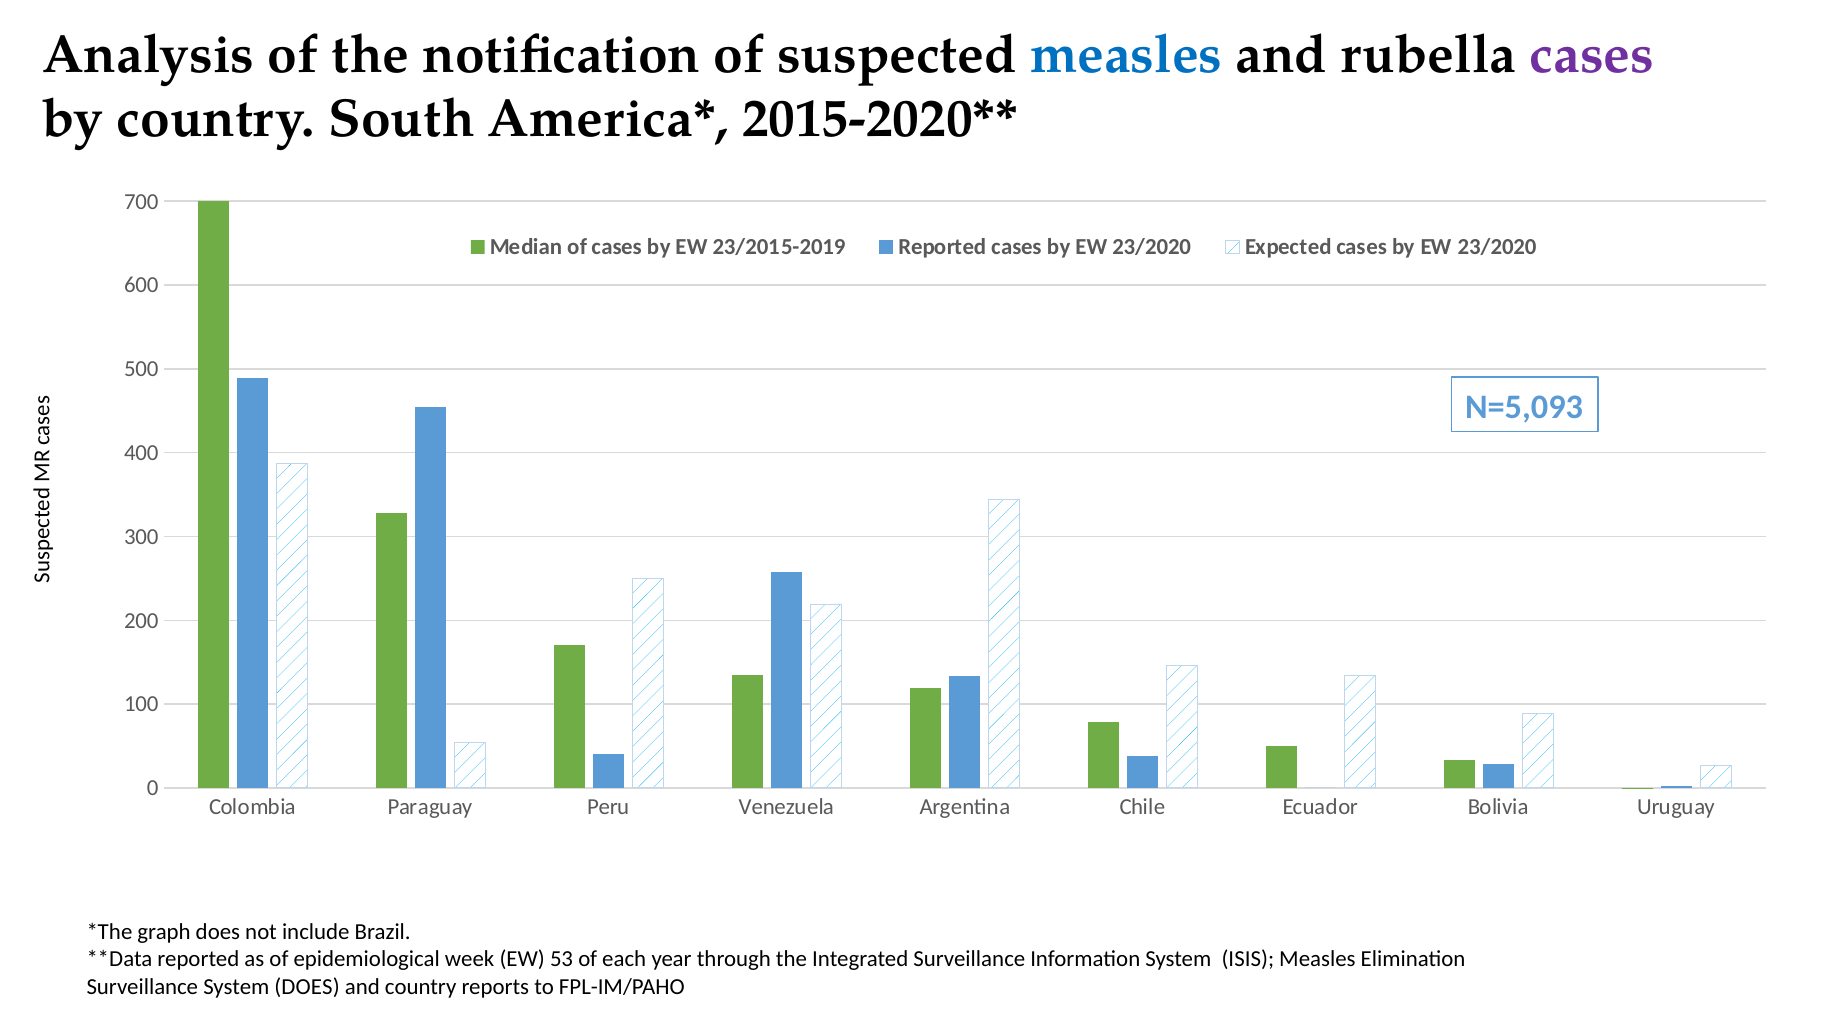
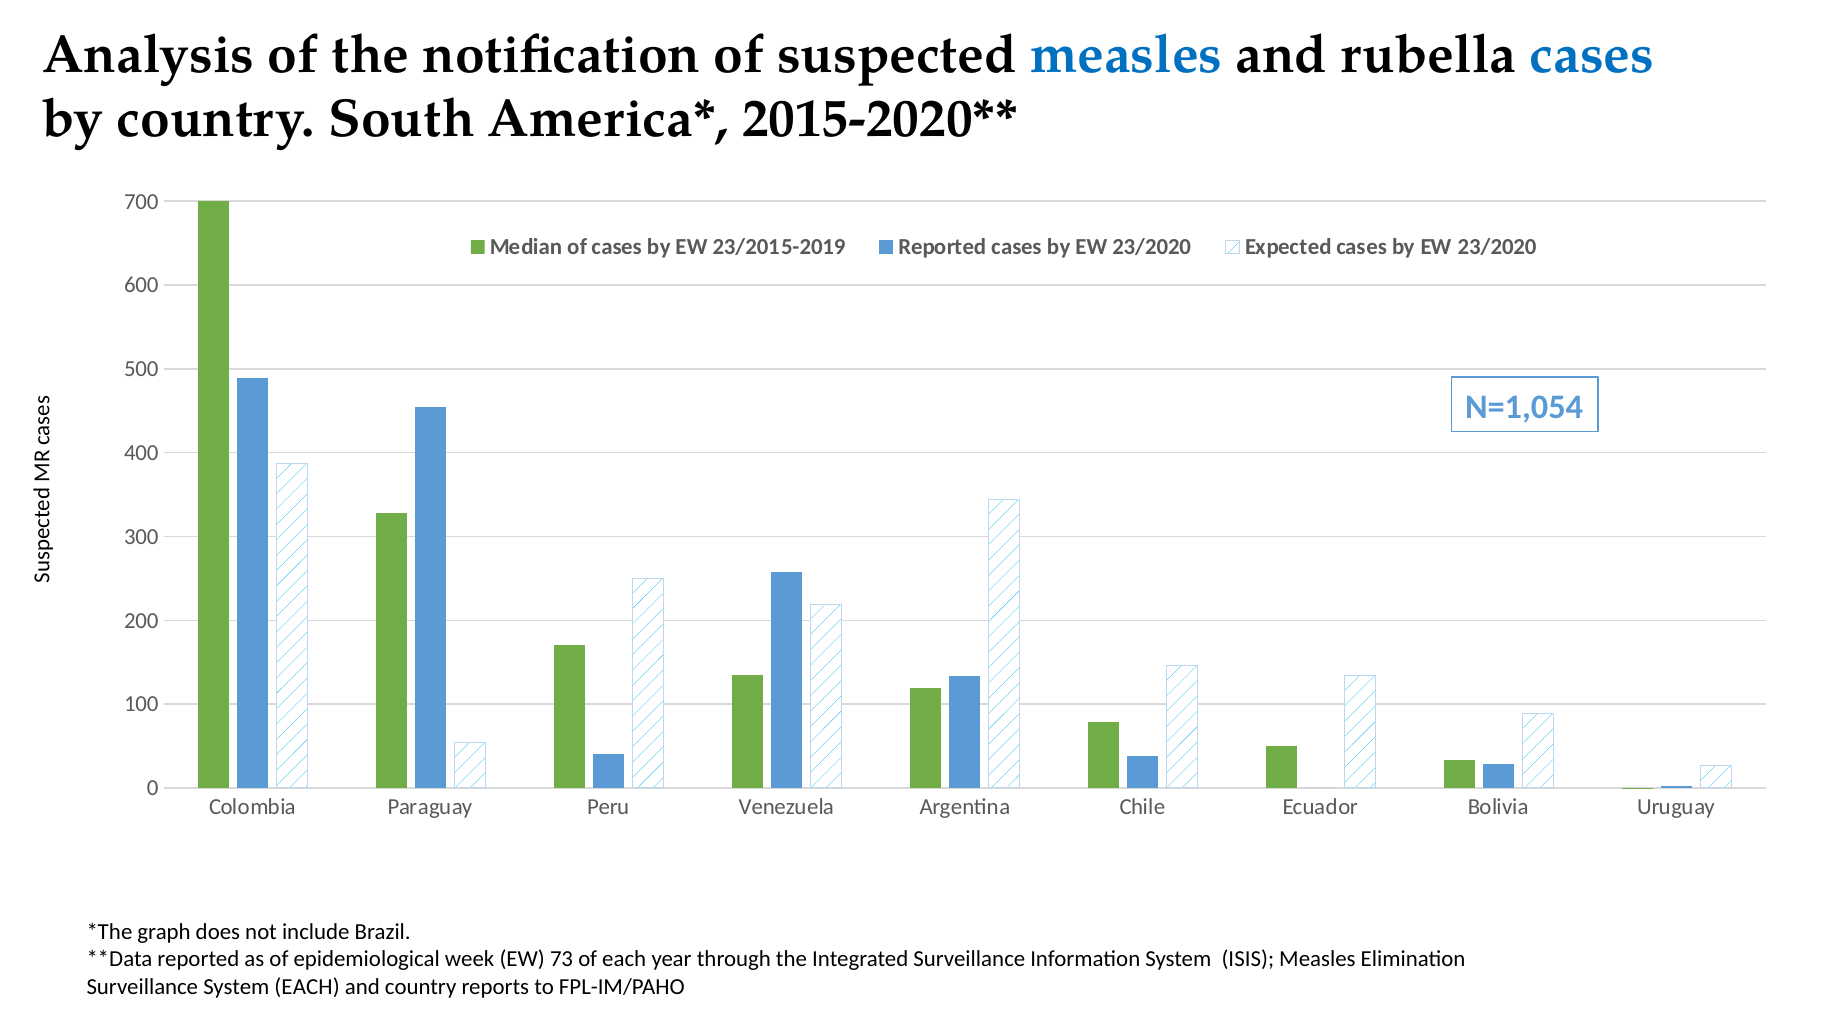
cases colour: purple -> blue (1592, 55)
N=5,093: N=5,093 -> N=1,054 (1524, 407)
53: 53 -> 73 (562, 959)
System DOES: DOES -> EACH (307, 986)
